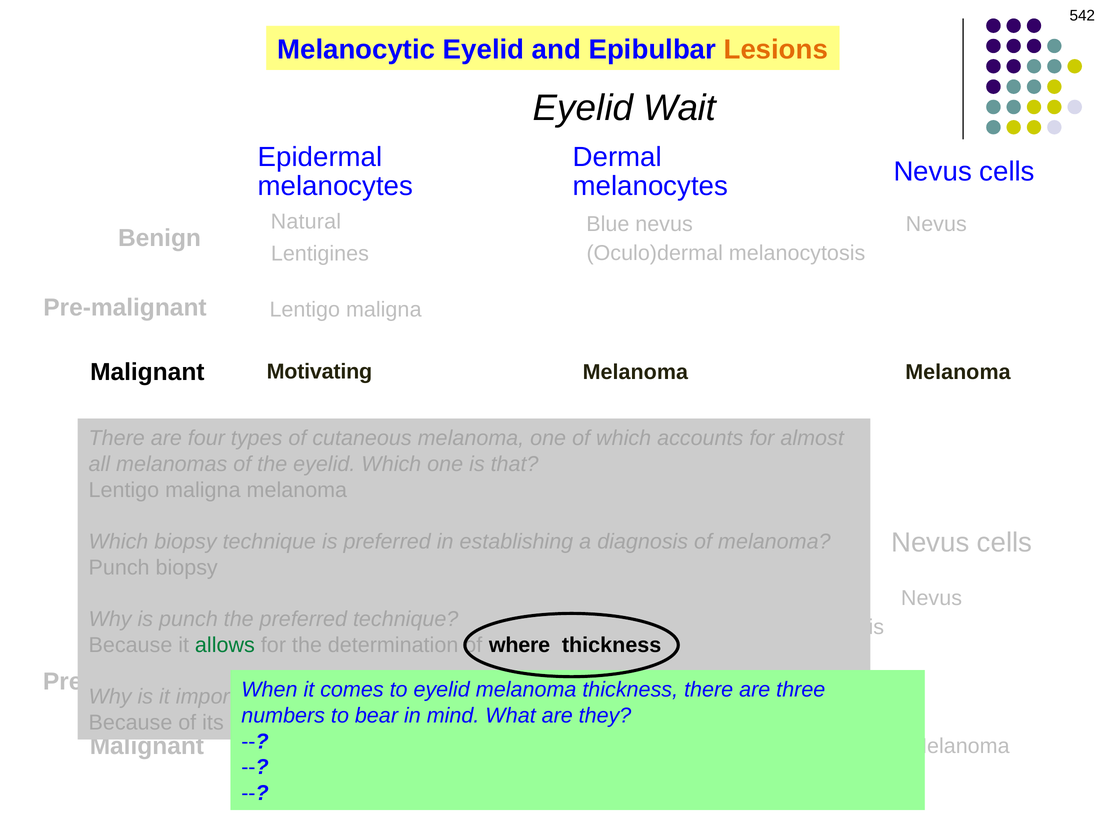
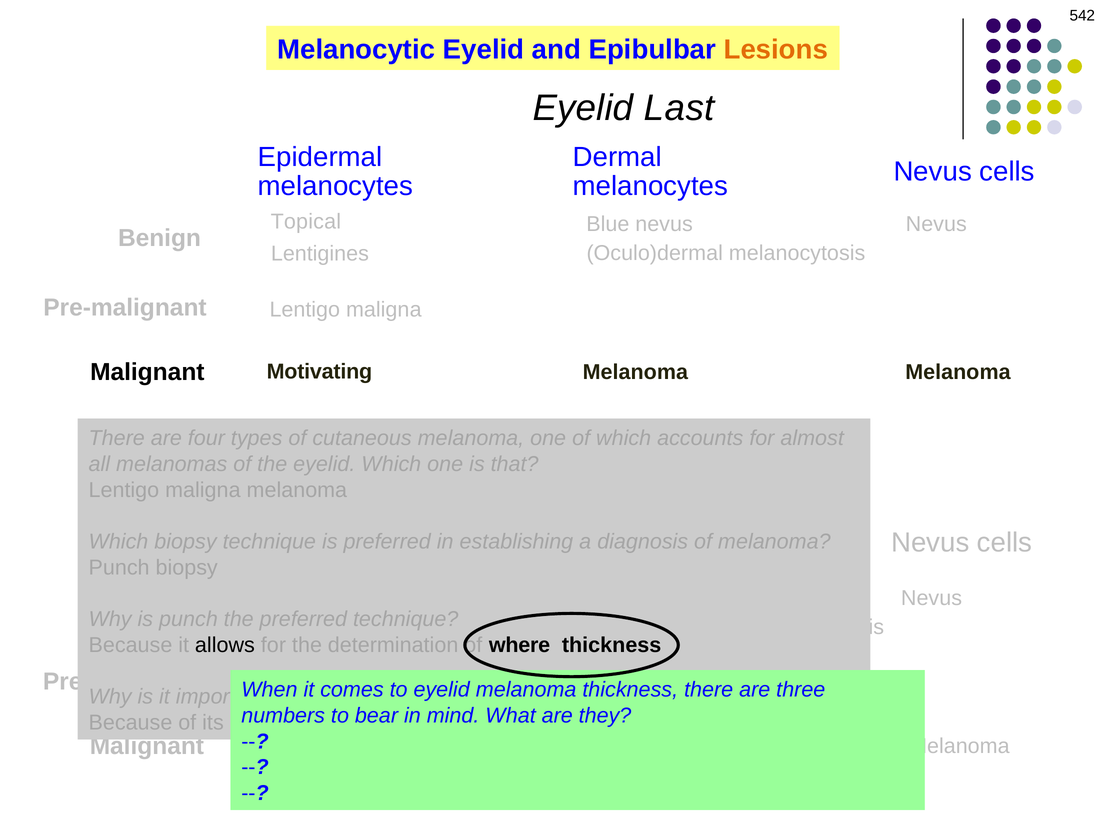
Wait: Wait -> Last (679, 108)
Natural: Natural -> Topical (306, 222)
allows colour: green -> black (225, 645)
